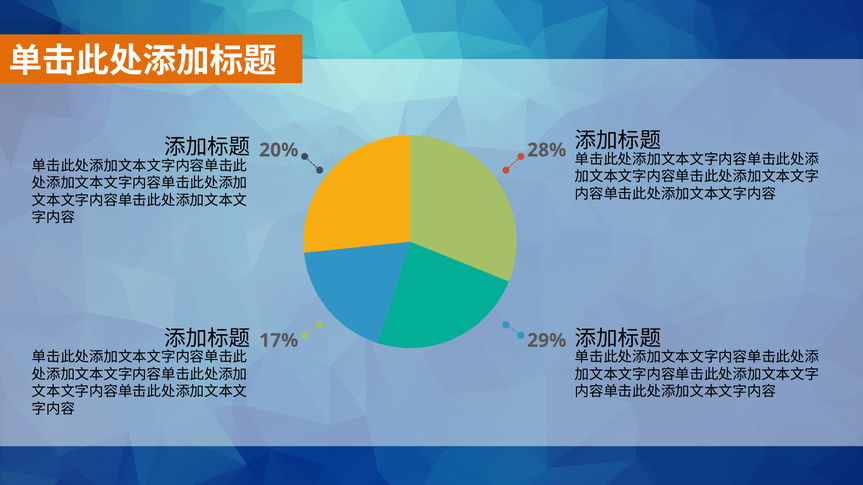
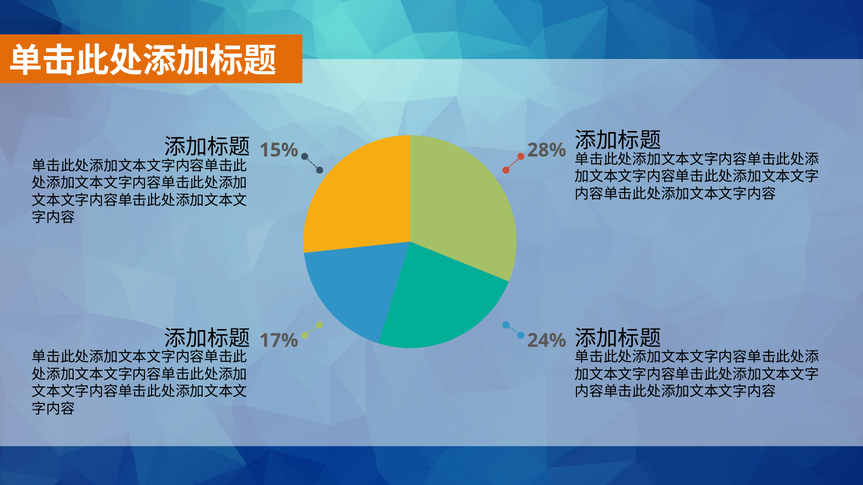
20%: 20% -> 15% (279, 150)
29%: 29% -> 24% (547, 341)
